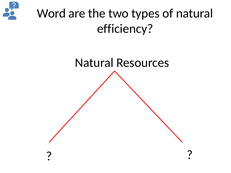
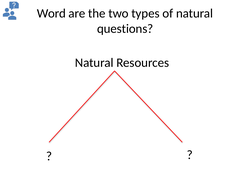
efficiency: efficiency -> questions (125, 29)
